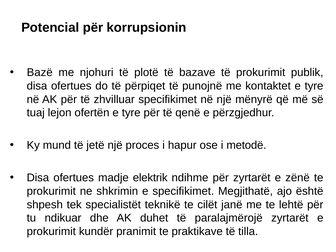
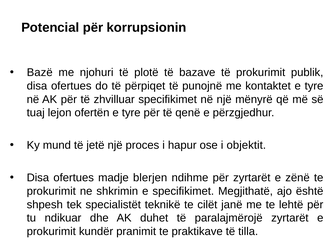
metodë: metodë -> objektit (246, 145)
elektrik: elektrik -> blerjen (150, 178)
